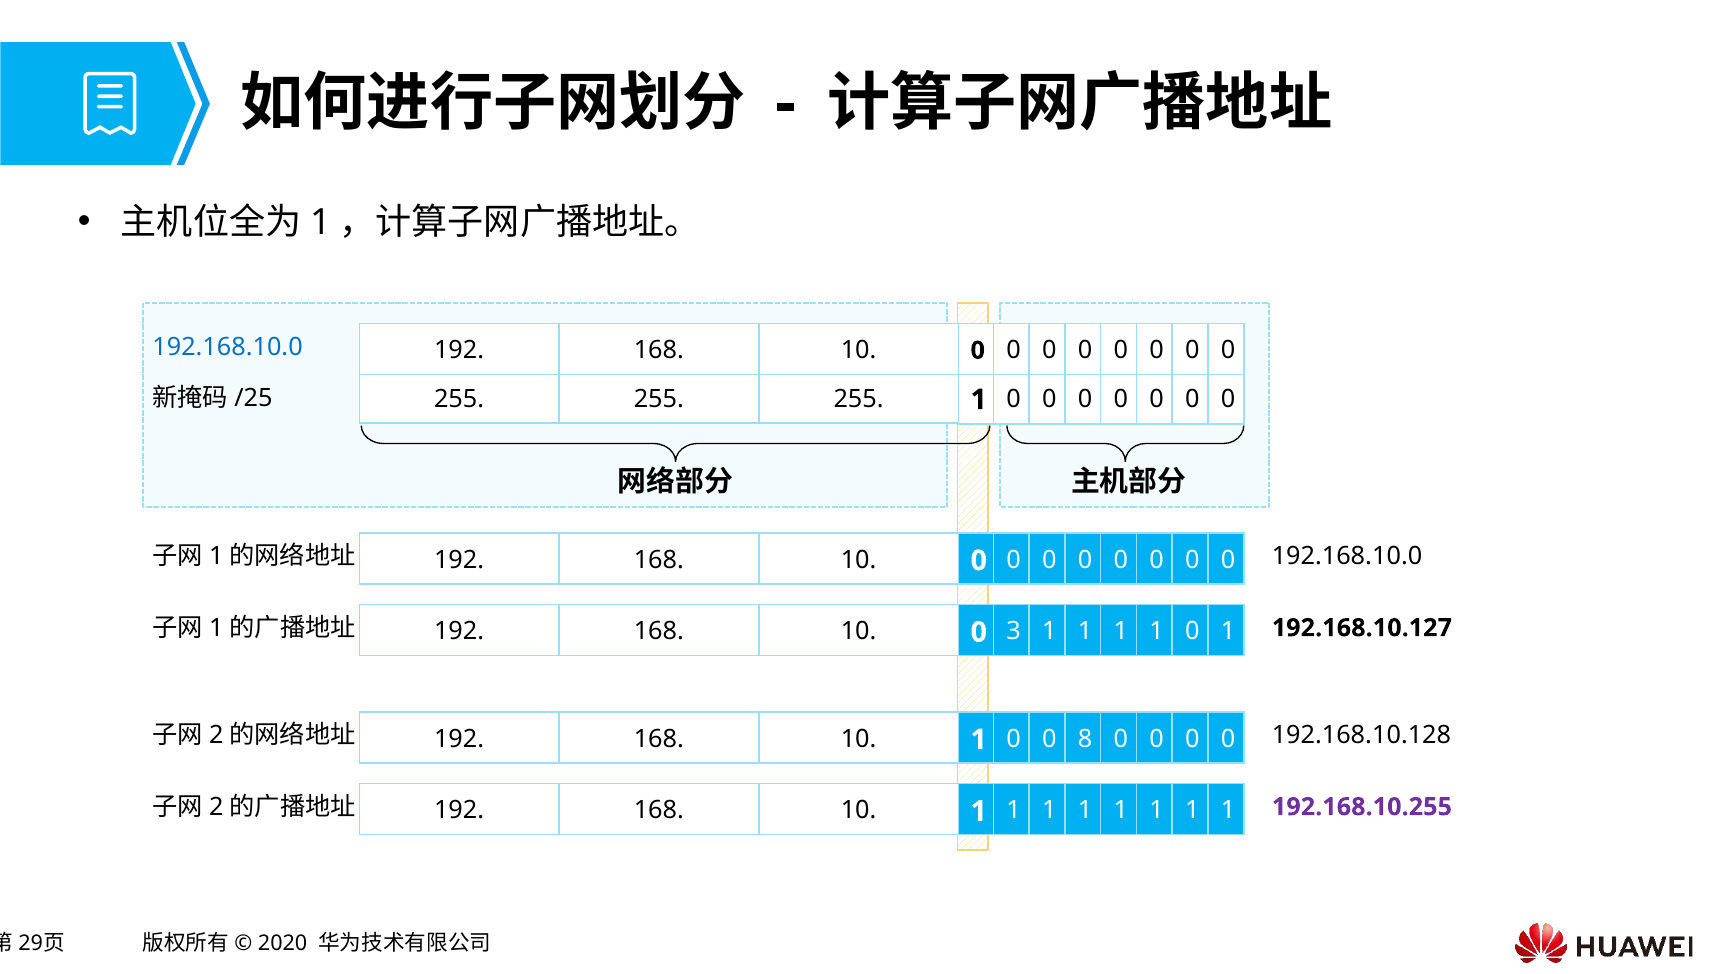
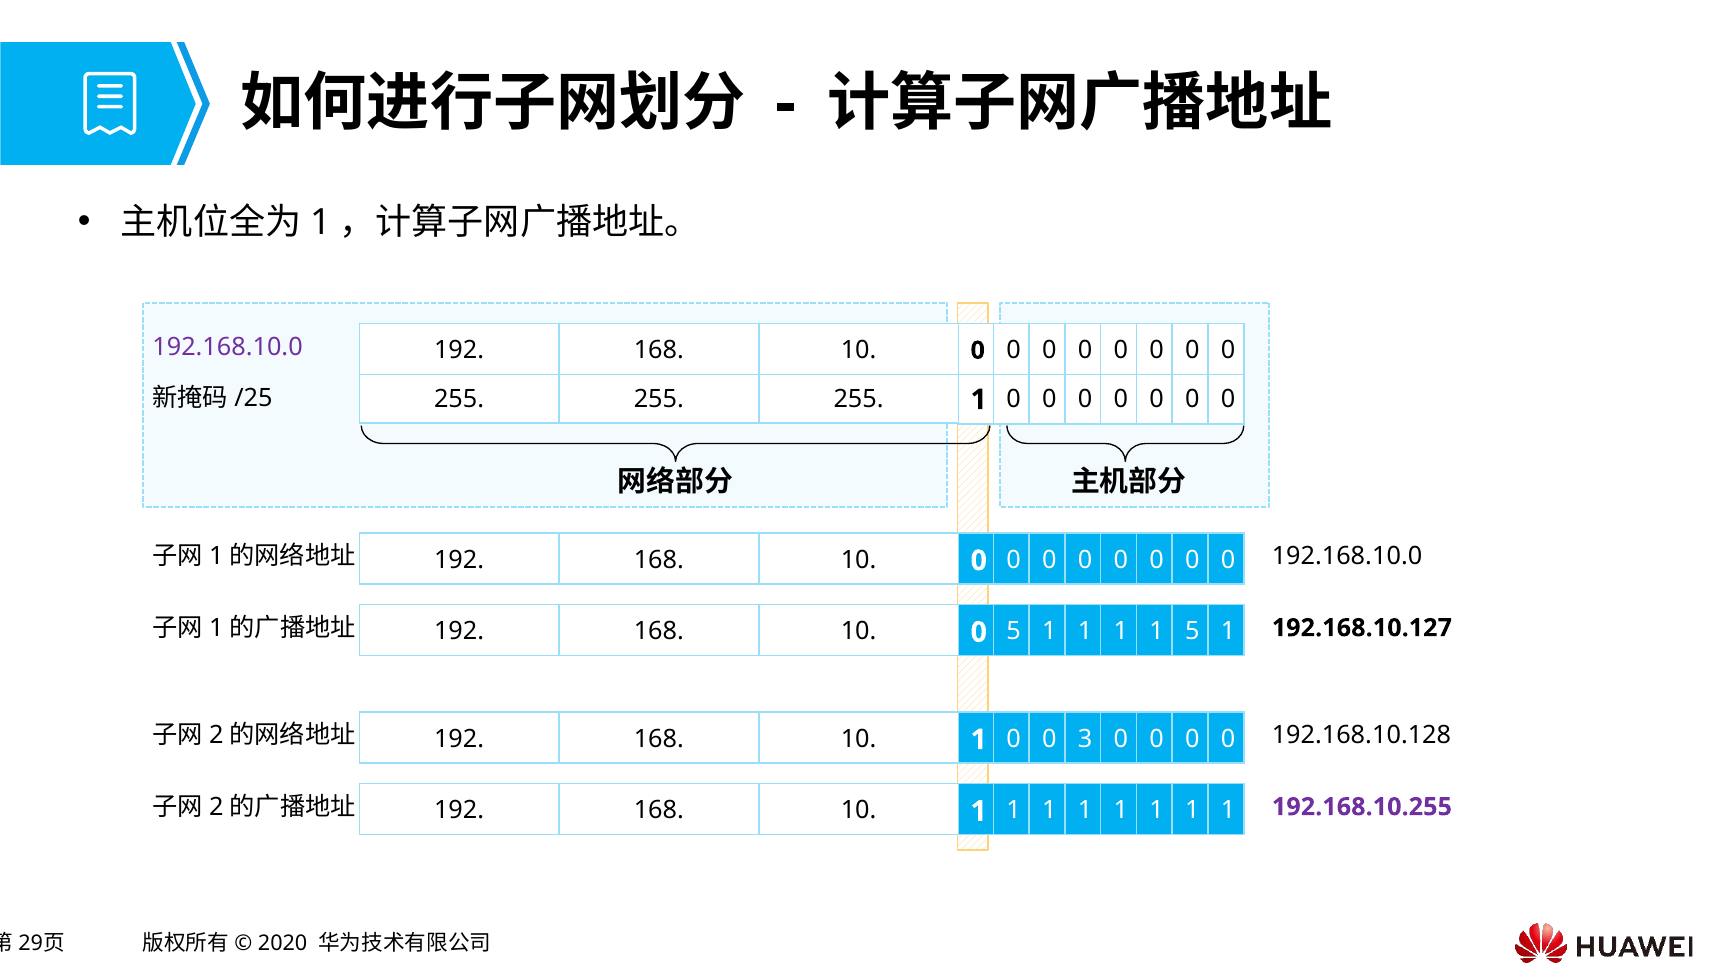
192.168.10.0 colour: blue -> purple (228, 347)
0 3: 3 -> 5 (1014, 631)
1 1 0: 0 -> 5 (1192, 631)
8: 8 -> 3 (1085, 739)
